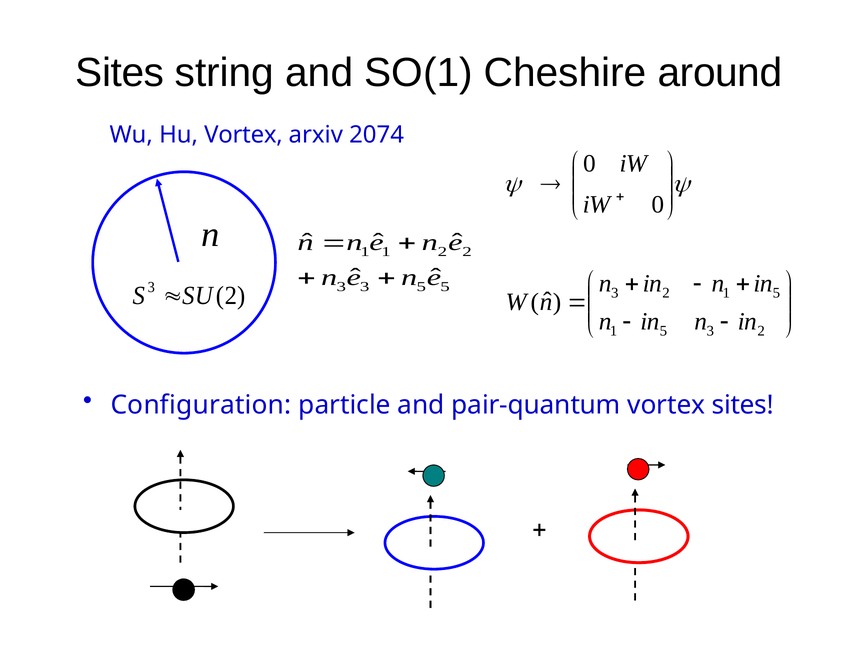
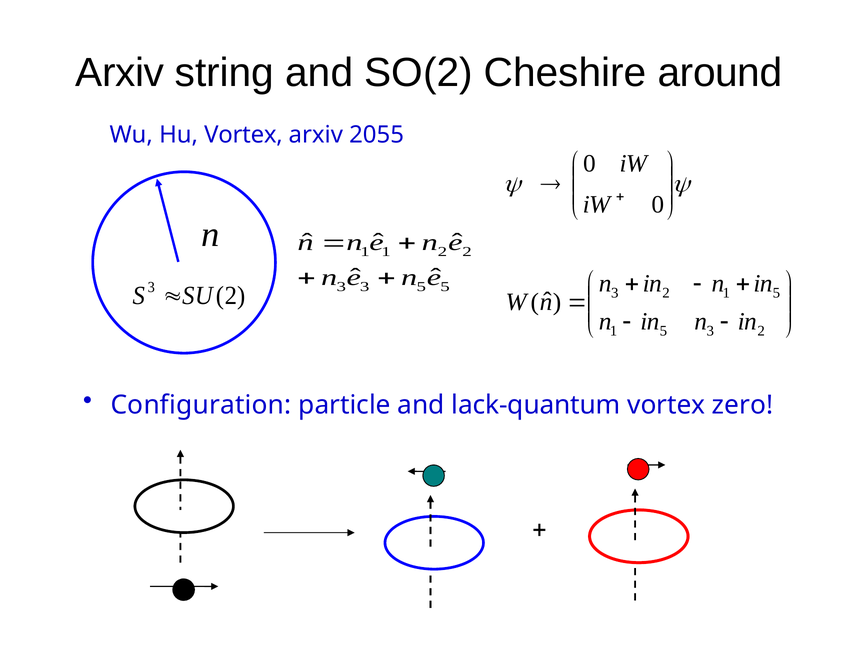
Sites: Sites -> Arxiv (120, 73)
SO(1: SO(1 -> SO(2 (419, 73)
2074: 2074 -> 2055 (377, 134)
pair-quantum: pair-quantum -> lack-quantum (536, 405)
vortex sites: sites -> zero (743, 405)
